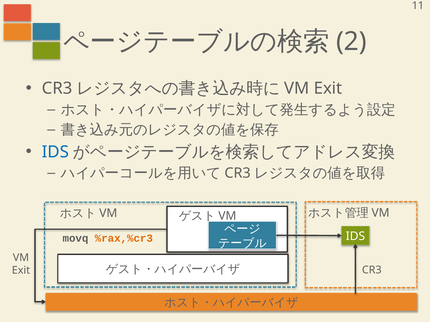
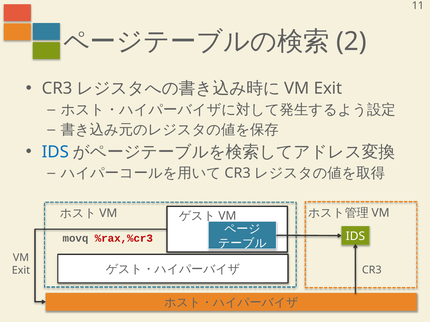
%rax,%cr3 colour: orange -> red (124, 239)
